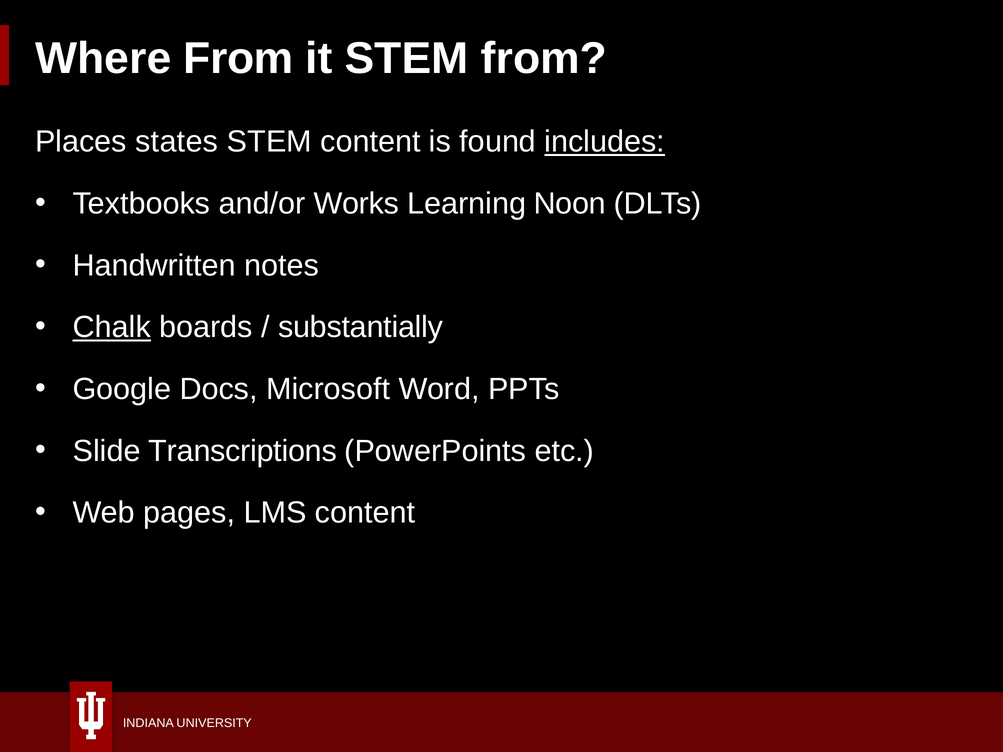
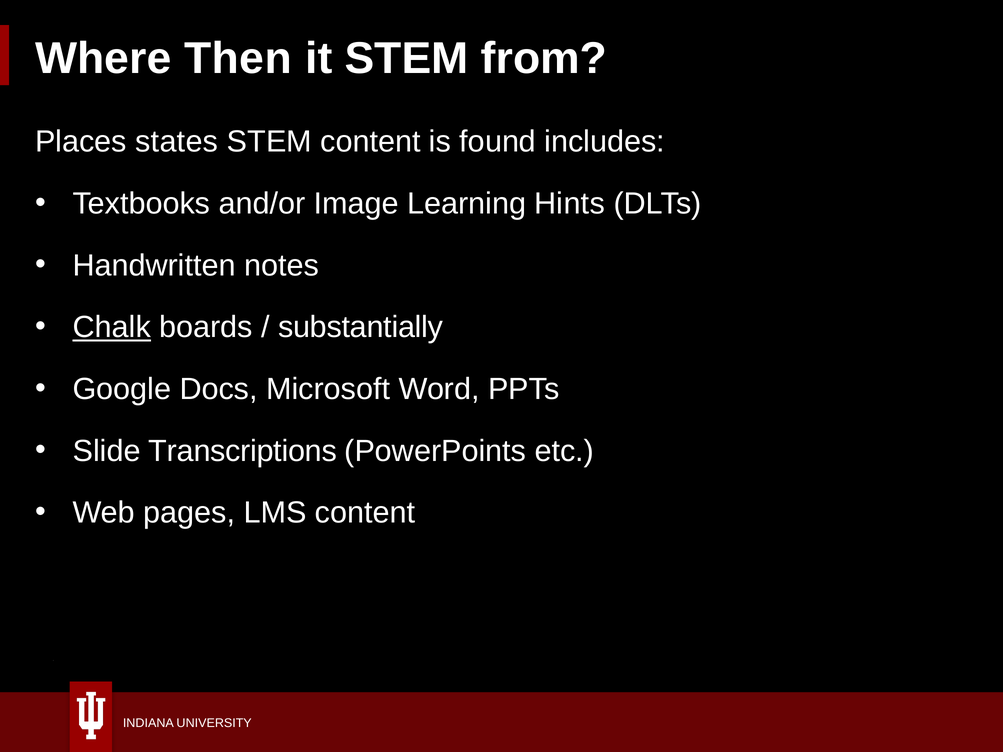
Where From: From -> Then (238, 58)
includes underline: present -> none (605, 142)
Works: Works -> Image (356, 204)
Noon: Noon -> Hints (570, 204)
